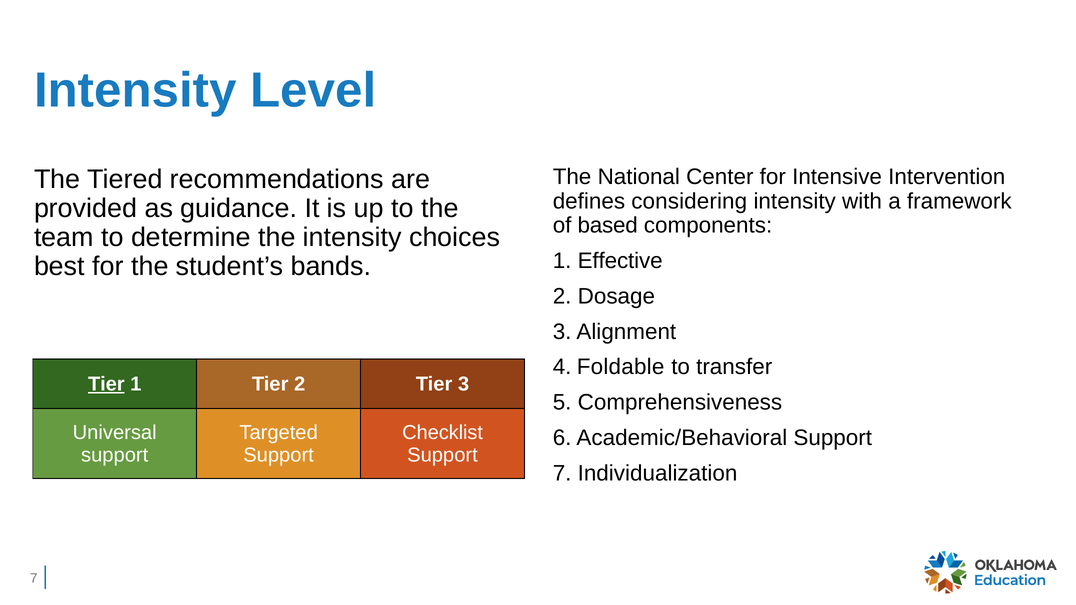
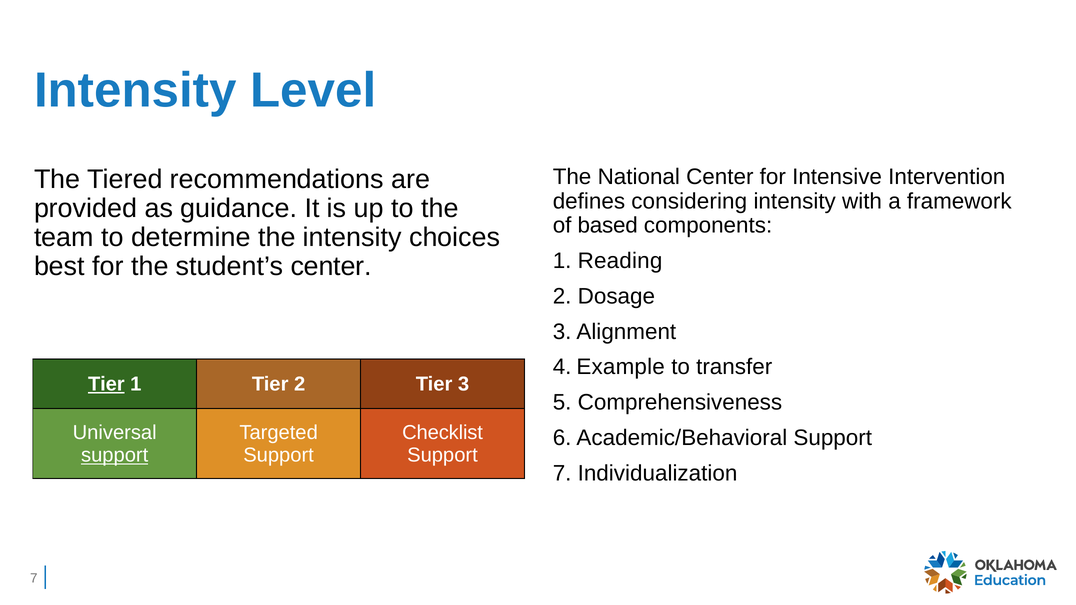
Effective: Effective -> Reading (620, 261)
student’s bands: bands -> center (331, 267)
Foldable: Foldable -> Example (621, 367)
support underline: none -> present (115, 455)
